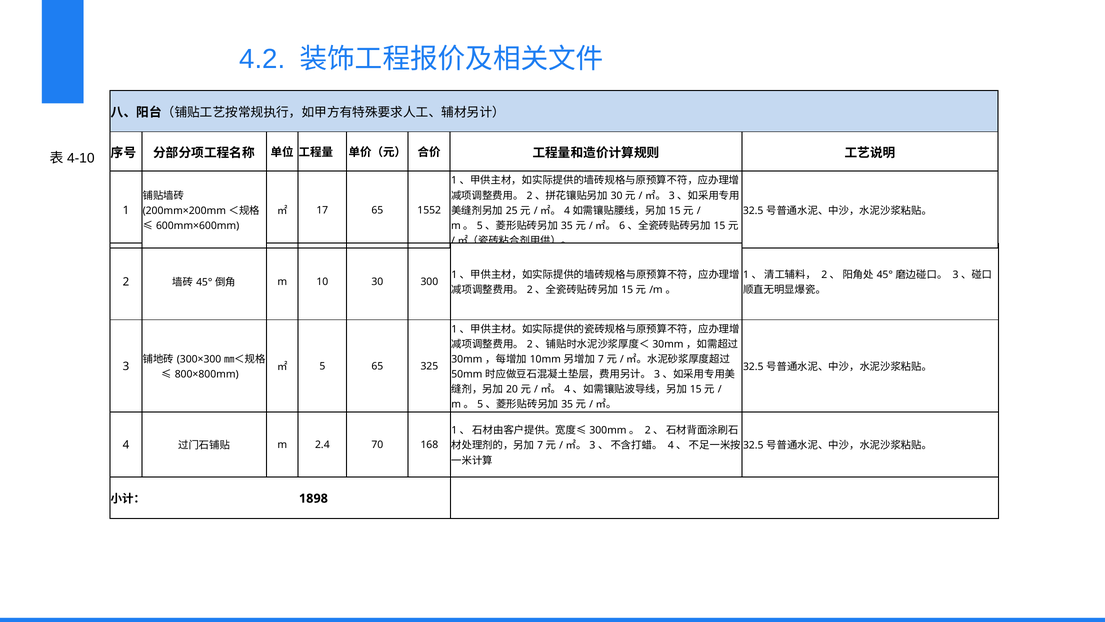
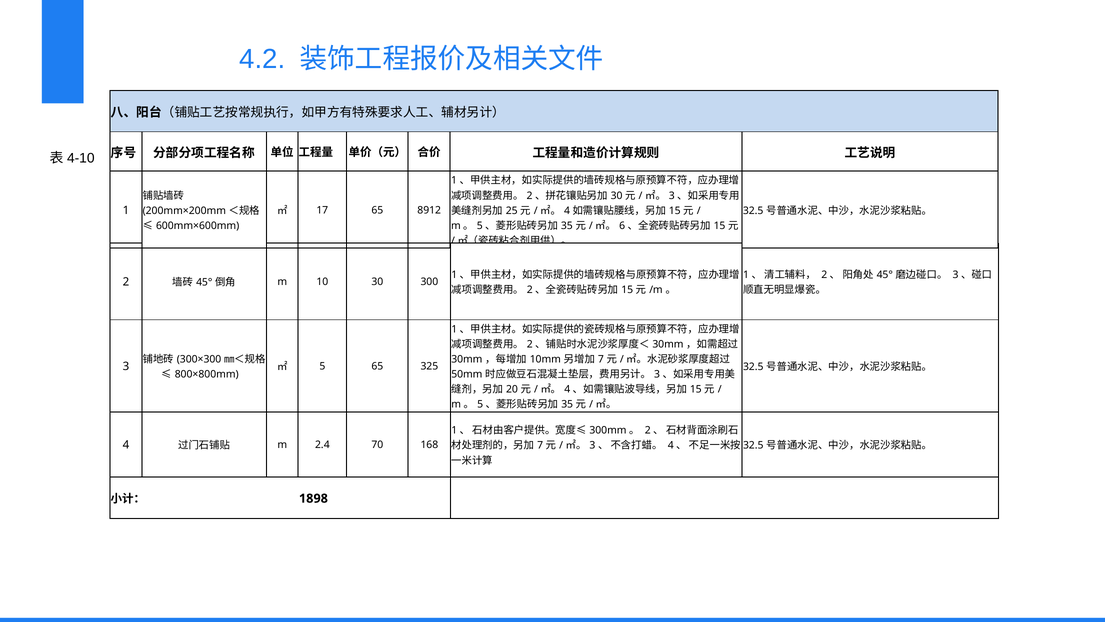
1552: 1552 -> 8912 (429, 210)
